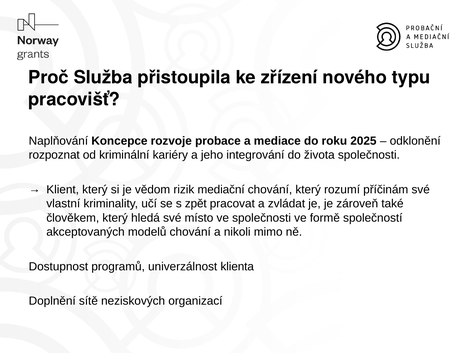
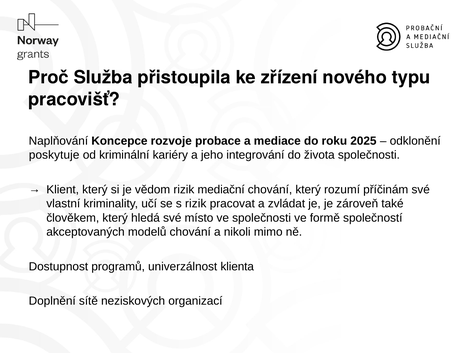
rozpoznat: rozpoznat -> poskytuje (54, 155)
s zpět: zpět -> rizik (196, 203)
